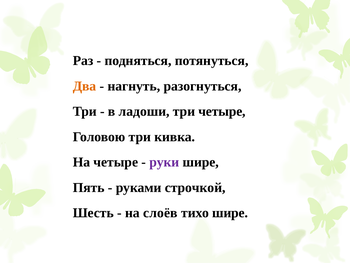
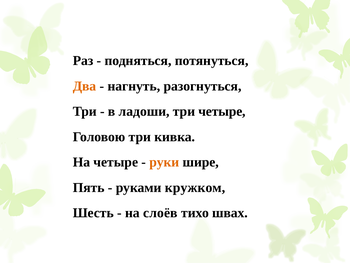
руки colour: purple -> orange (164, 162)
строчкой: строчкой -> кружком (195, 187)
тихо шире: шире -> швах (230, 212)
